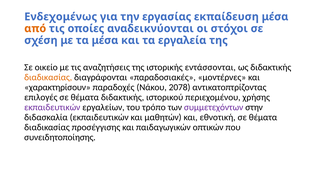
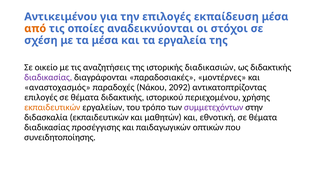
Ενδεχομένως: Ενδεχομένως -> Αντικειμένου (61, 17)
την εργασίας: εργασίας -> επιλογές (167, 17)
εντάσσονται: εντάσσονται -> διαδικασιών (210, 67)
διαδικασίας colour: orange -> purple (48, 77)
χαρακτηρίσουν: χαρακτηρίσουν -> αναστοχασμός (57, 87)
2078: 2078 -> 2092 (180, 87)
εκπαιδευτικών colour: purple -> orange (52, 107)
